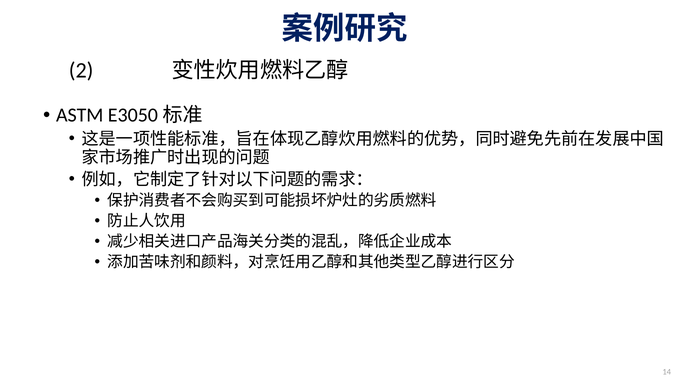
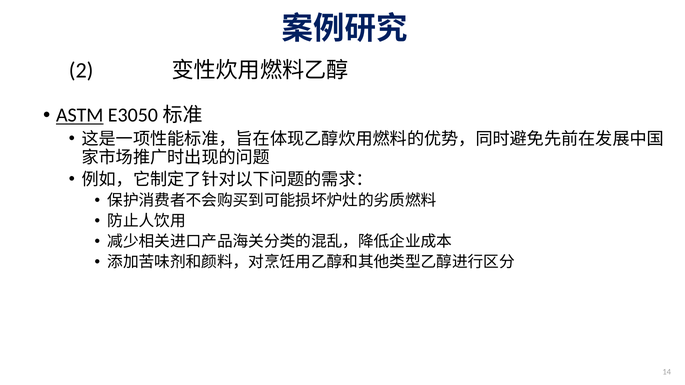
ASTM underline: none -> present (80, 115)
